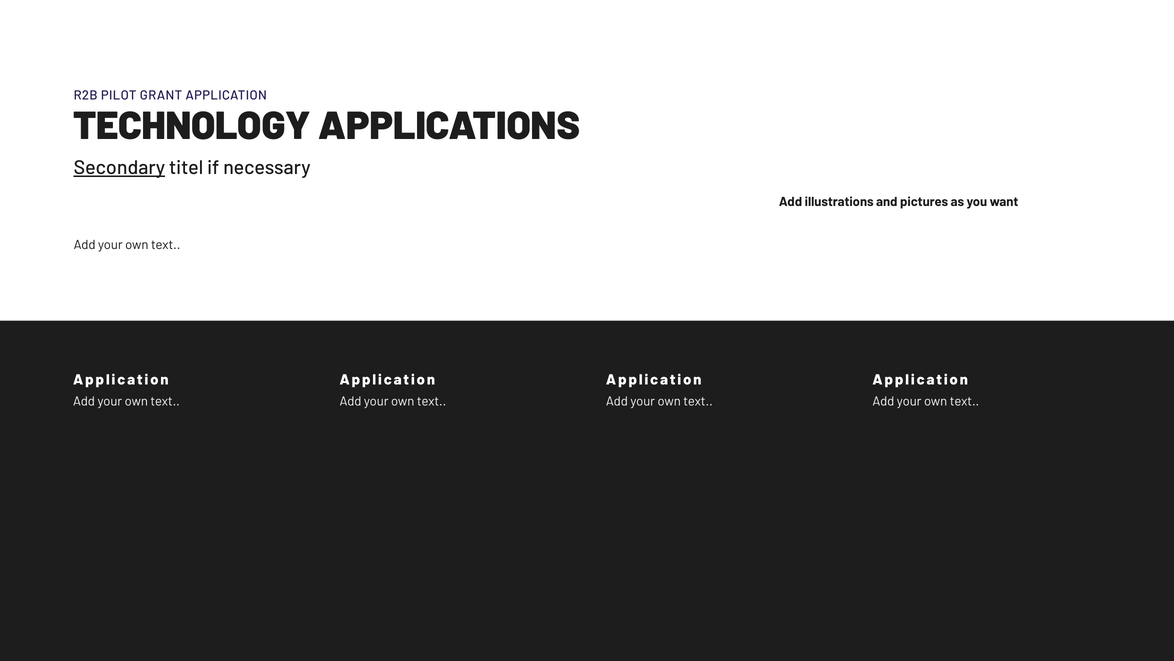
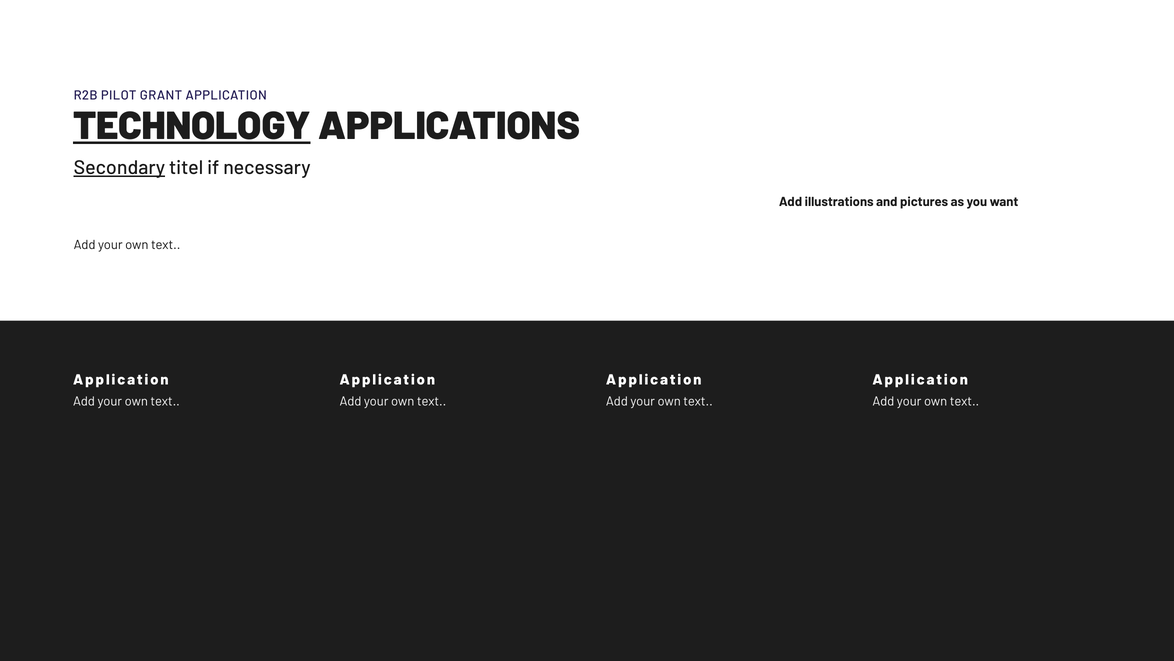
TECHNOLOGY underline: none -> present (192, 126)
